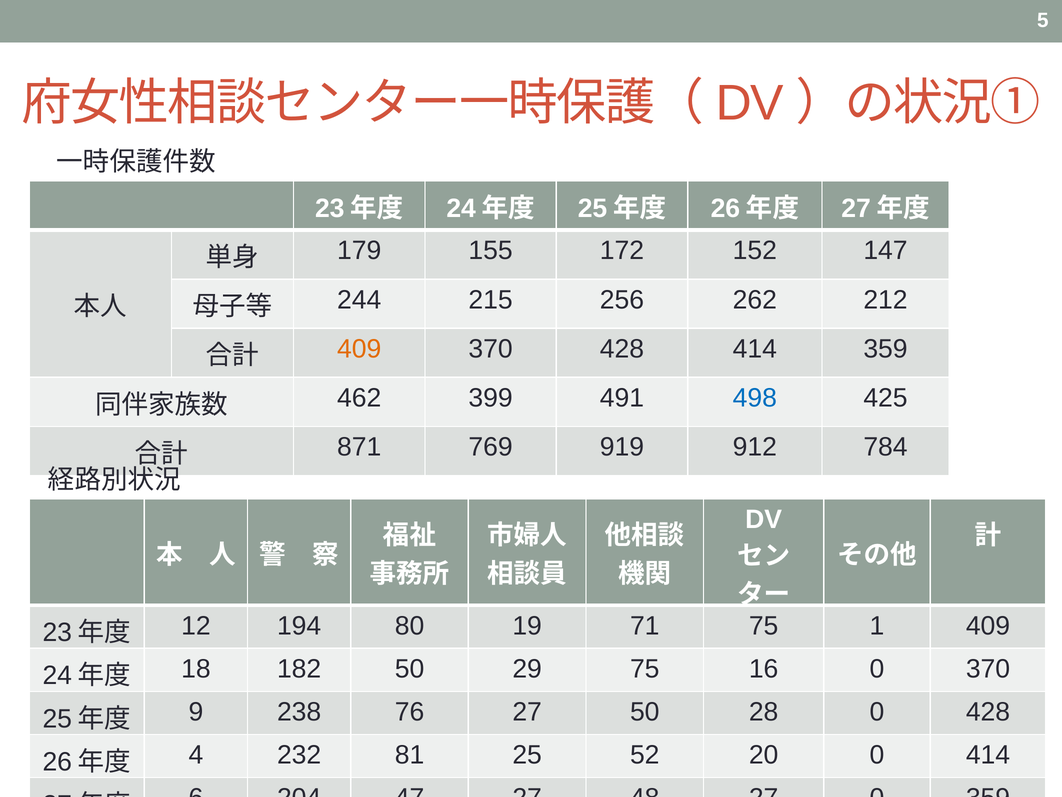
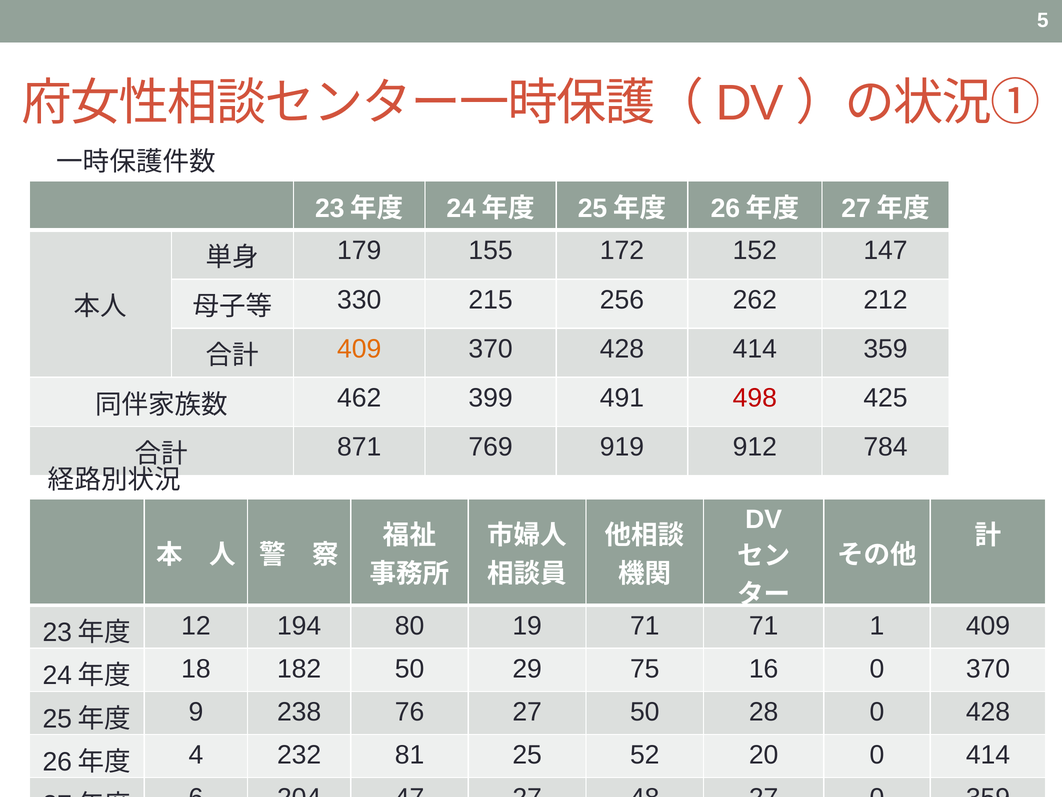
244: 244 -> 330 (359, 300)
498 colour: blue -> red (755, 398)
71 75: 75 -> 71 (764, 625)
